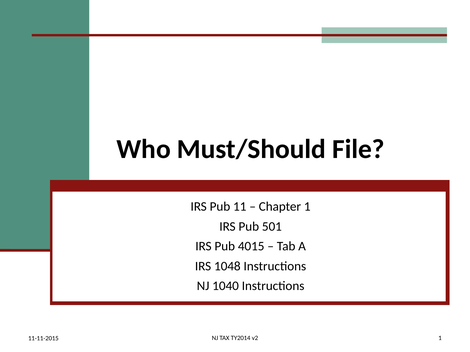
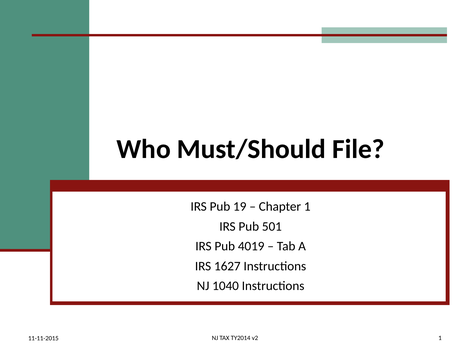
11: 11 -> 19 (240, 207)
4015: 4015 -> 4019 (251, 247)
1048: 1048 -> 1627 (227, 266)
